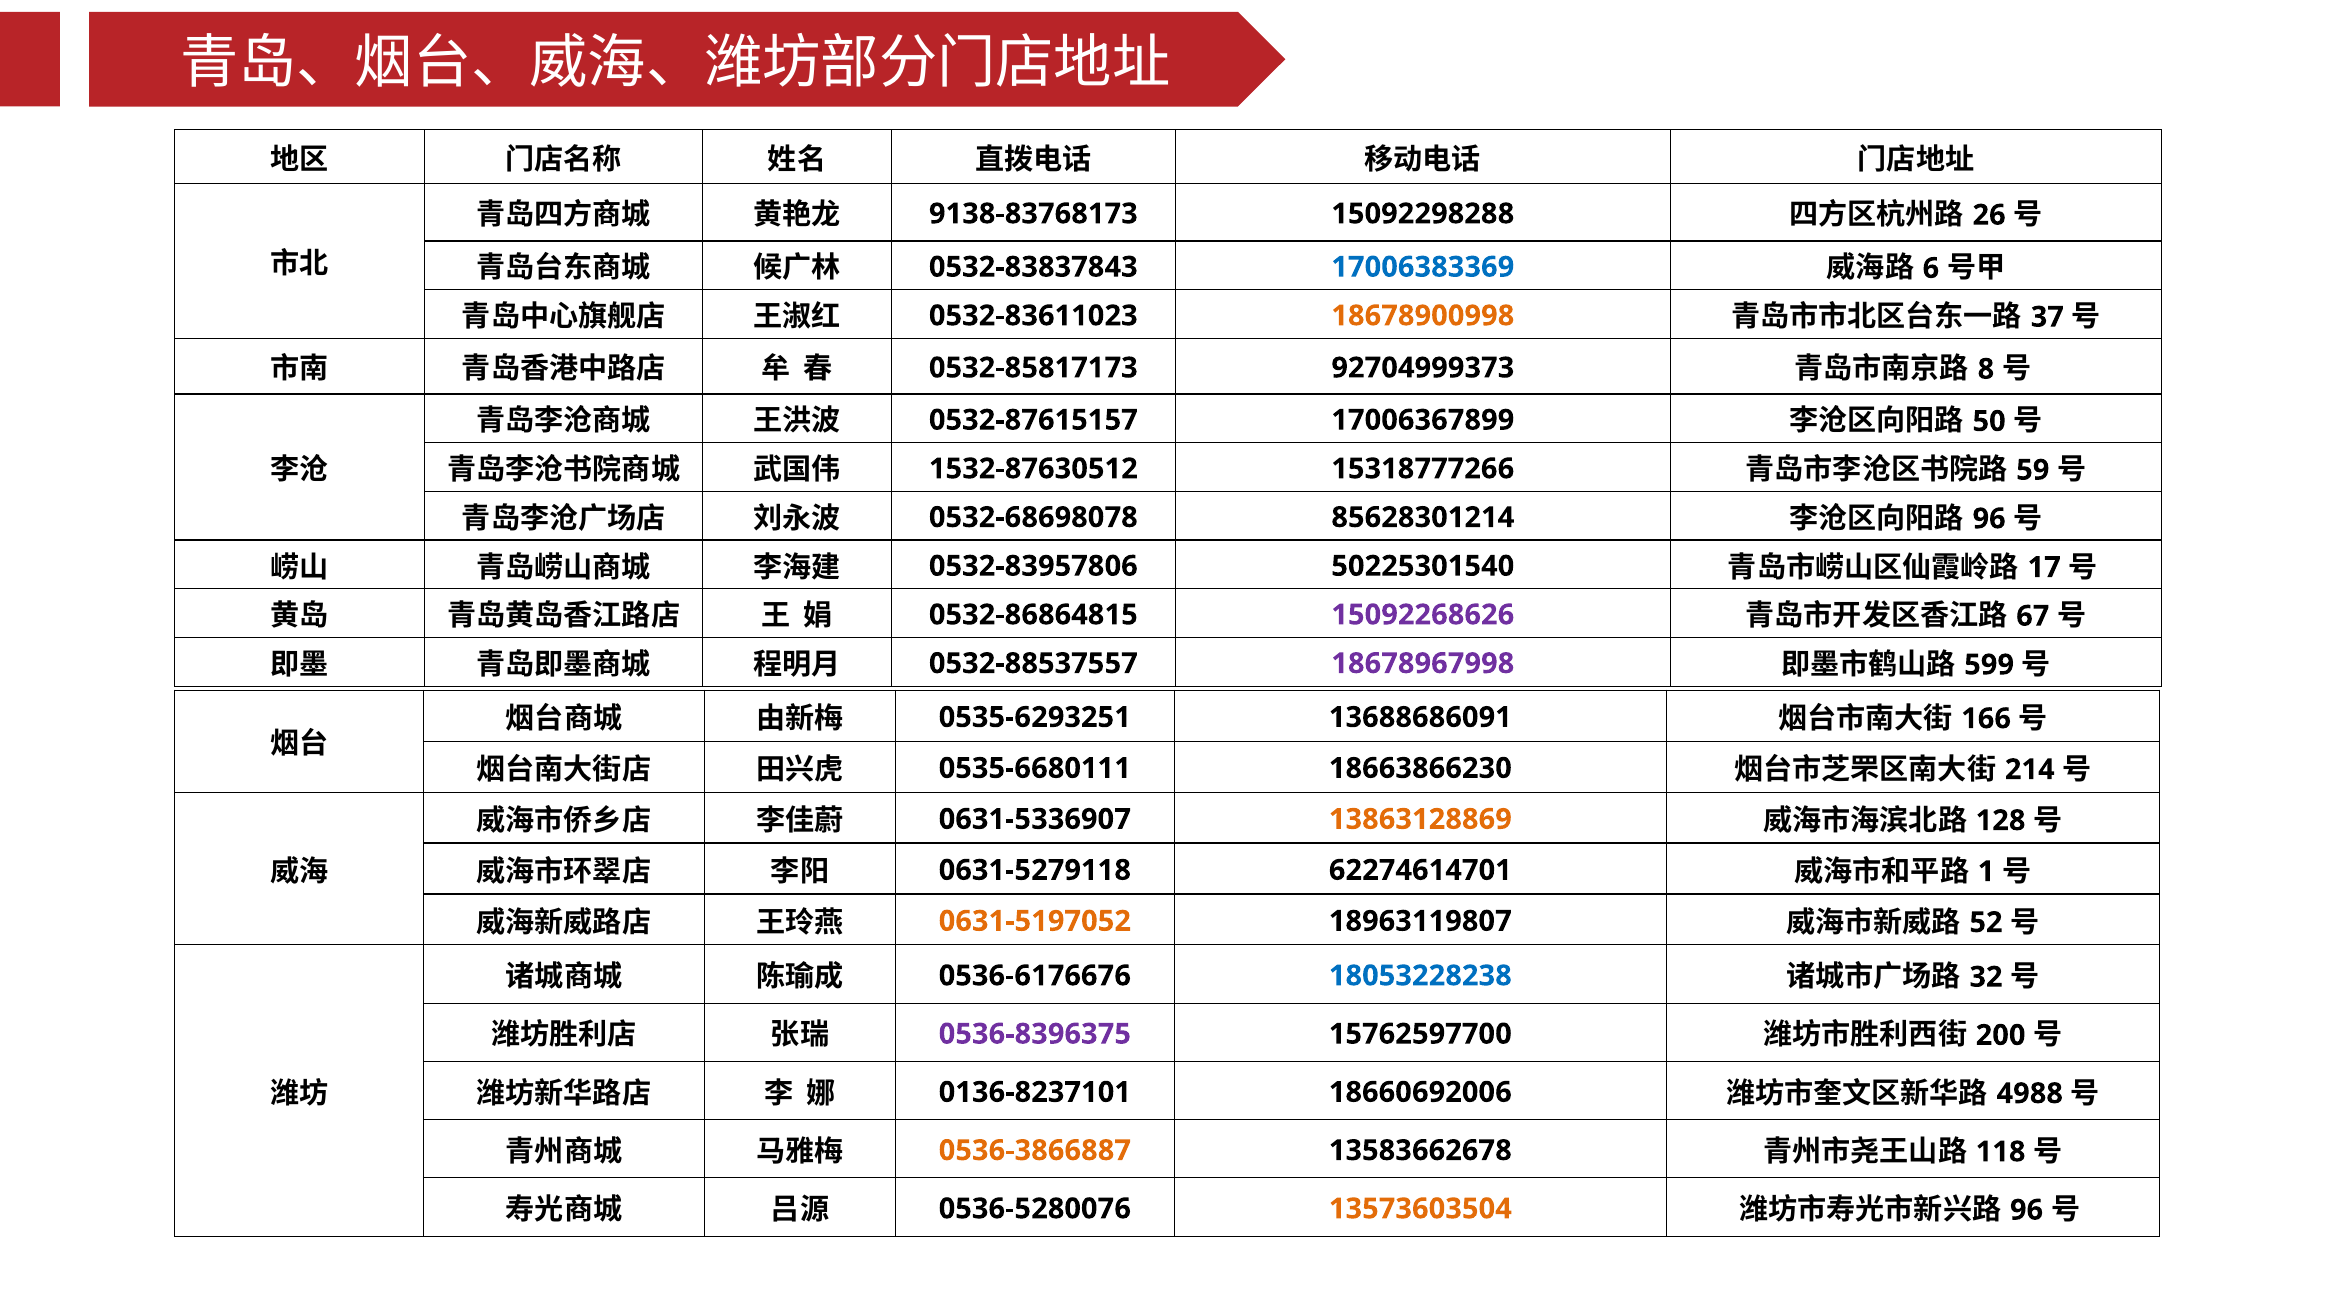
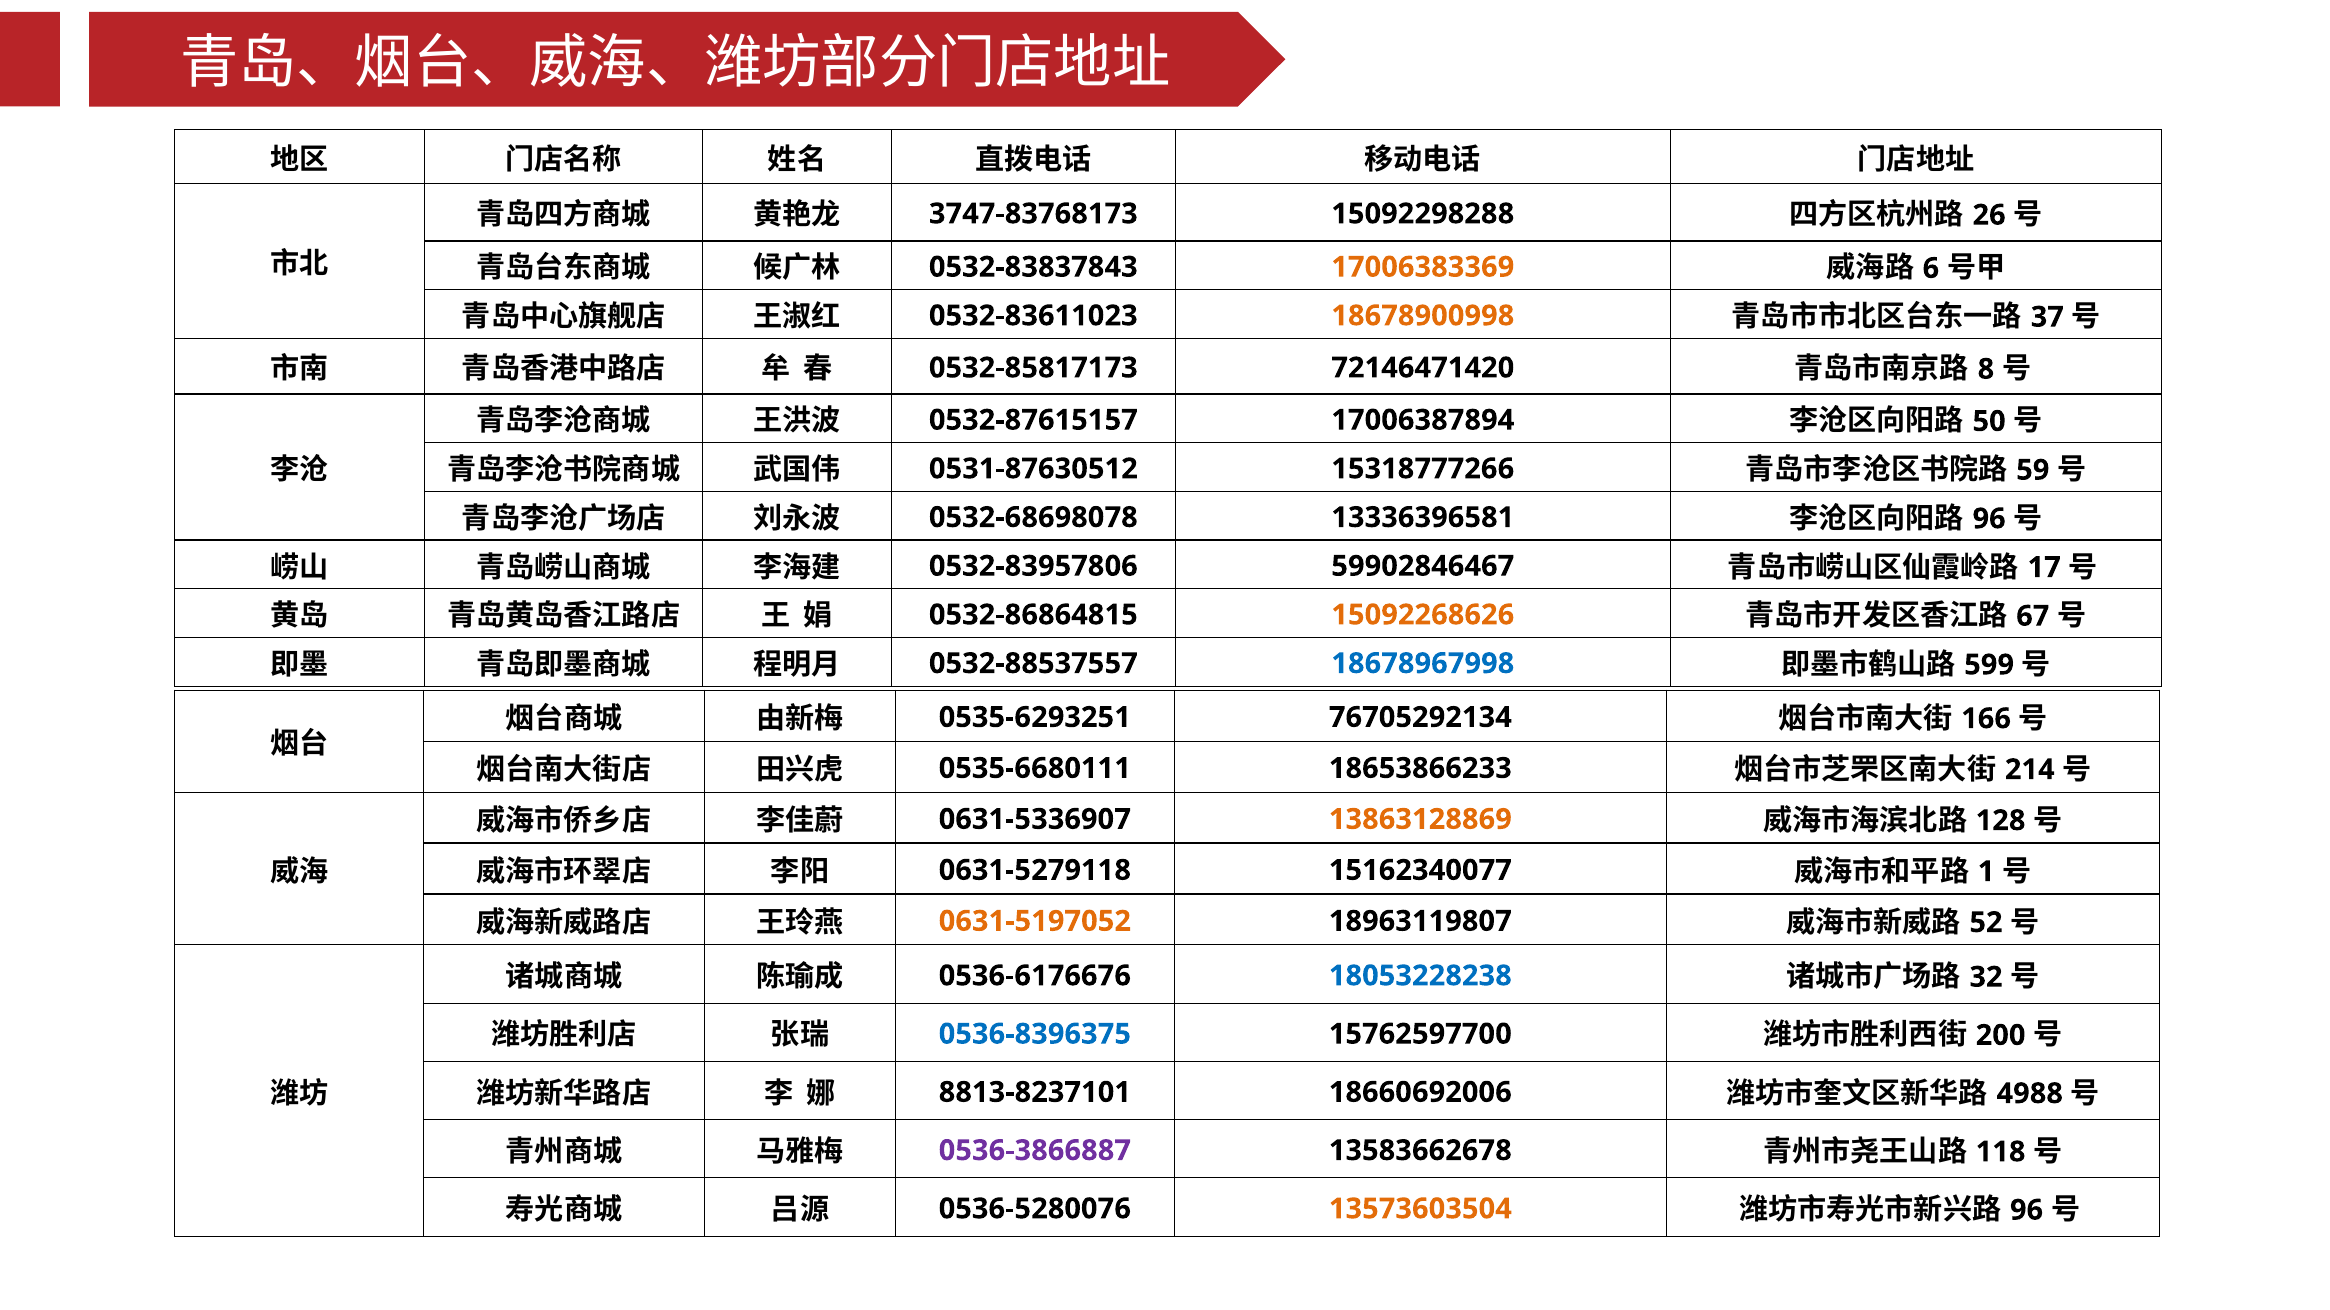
9138-83768173: 9138-83768173 -> 3747-83768173 (1033, 214)
17006383369 colour: blue -> orange (1423, 267)
92704999373: 92704999373 -> 72146471420 (1423, 368)
17006367899: 17006367899 -> 17006387894 (1423, 420)
1532-87630512: 1532-87630512 -> 0531-87630512 (1033, 469)
85628301214: 85628301214 -> 13336396581 (1423, 518)
50225301540: 50225301540 -> 59902846467 (1423, 566)
15092268626 colour: purple -> orange (1423, 615)
18678967998 colour: purple -> blue (1423, 664)
13688686091: 13688686091 -> 76705292134 (1420, 718)
18663866230: 18663866230 -> 18653866233 (1420, 769)
62274614701: 62274614701 -> 15162340077 (1420, 871)
0536-8396375 colour: purple -> blue (1035, 1034)
0136-8237101: 0136-8237101 -> 8813-8237101 (1035, 1093)
0536-3866887 colour: orange -> purple (1035, 1151)
